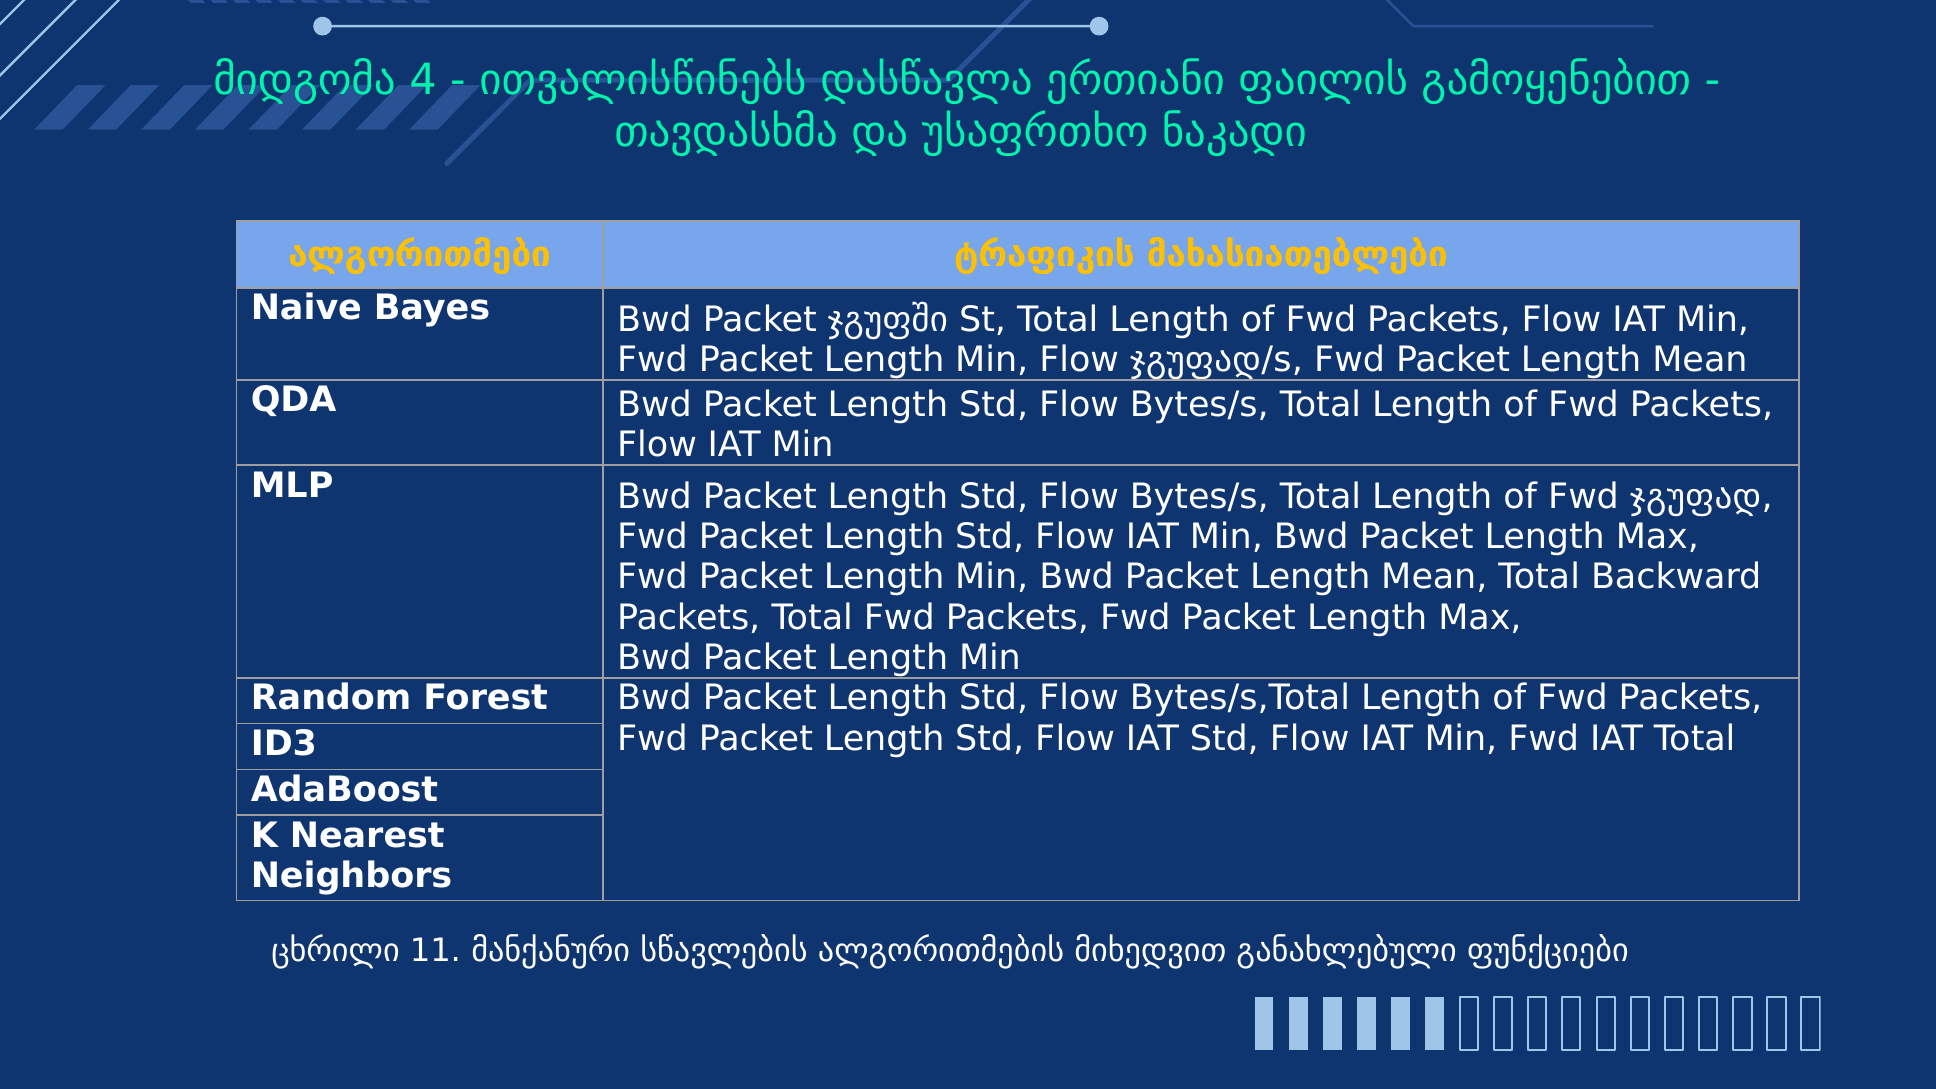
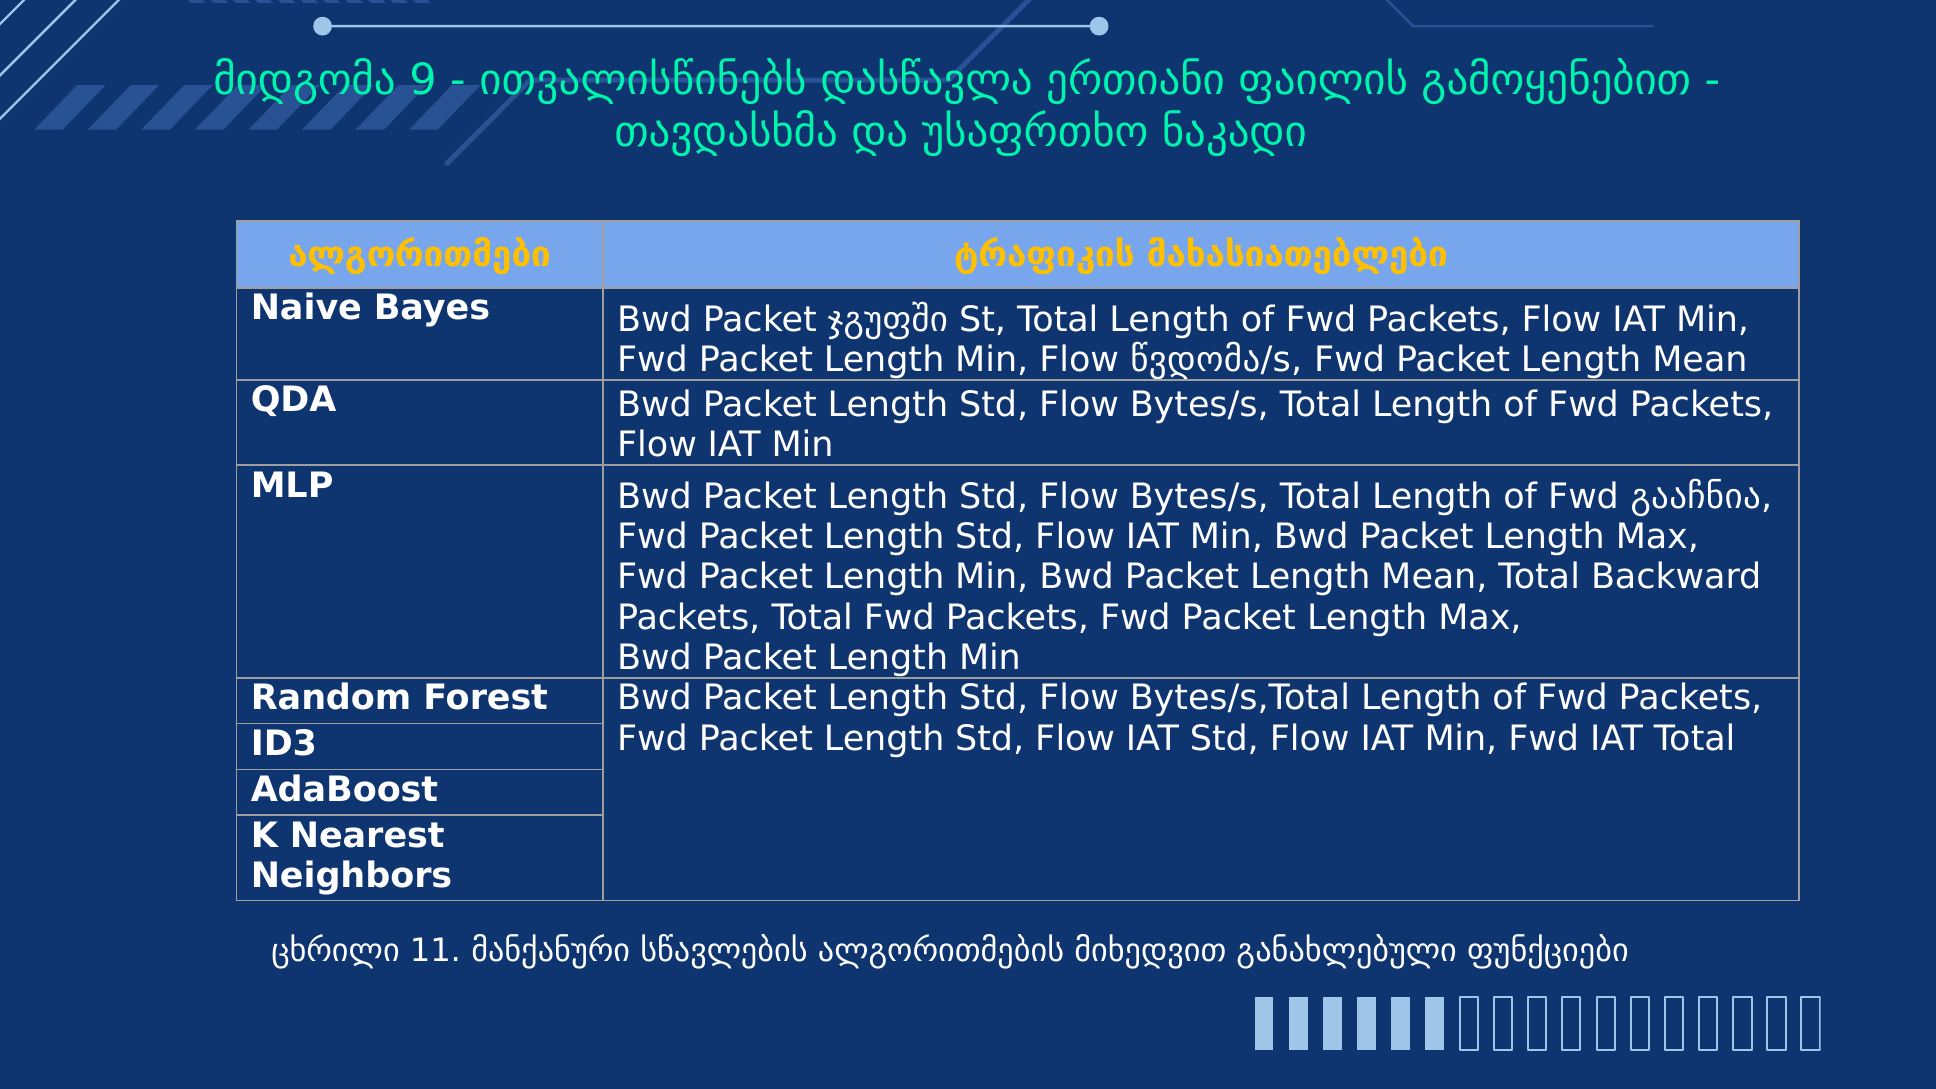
4: 4 -> 9 (423, 80)
ჯგუფად/s: ჯგუფად/s -> წვდომა/s (1216, 360)
ჯგუფად: ჯგუფად -> გააჩნია (1701, 497)
